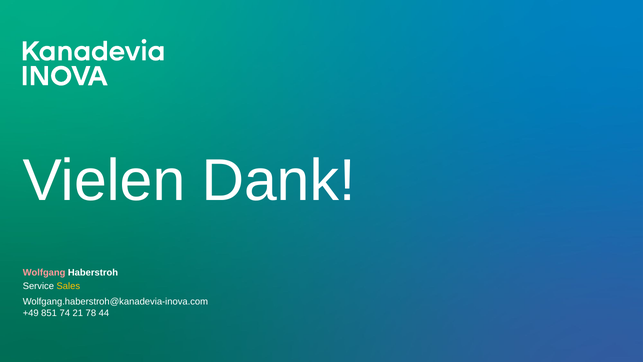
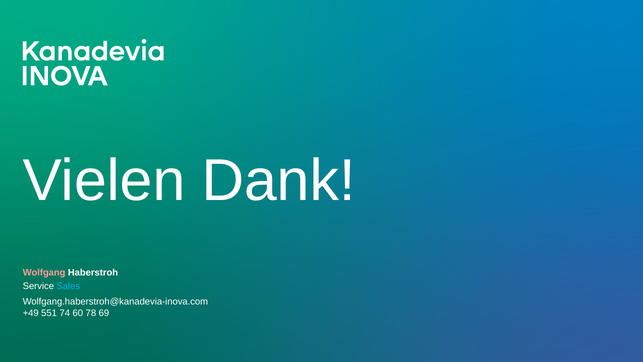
Sales colour: yellow -> light blue (68, 286)
851: 851 -> 551 (49, 313)
21: 21 -> 60 (78, 313)
44: 44 -> 69 (104, 313)
